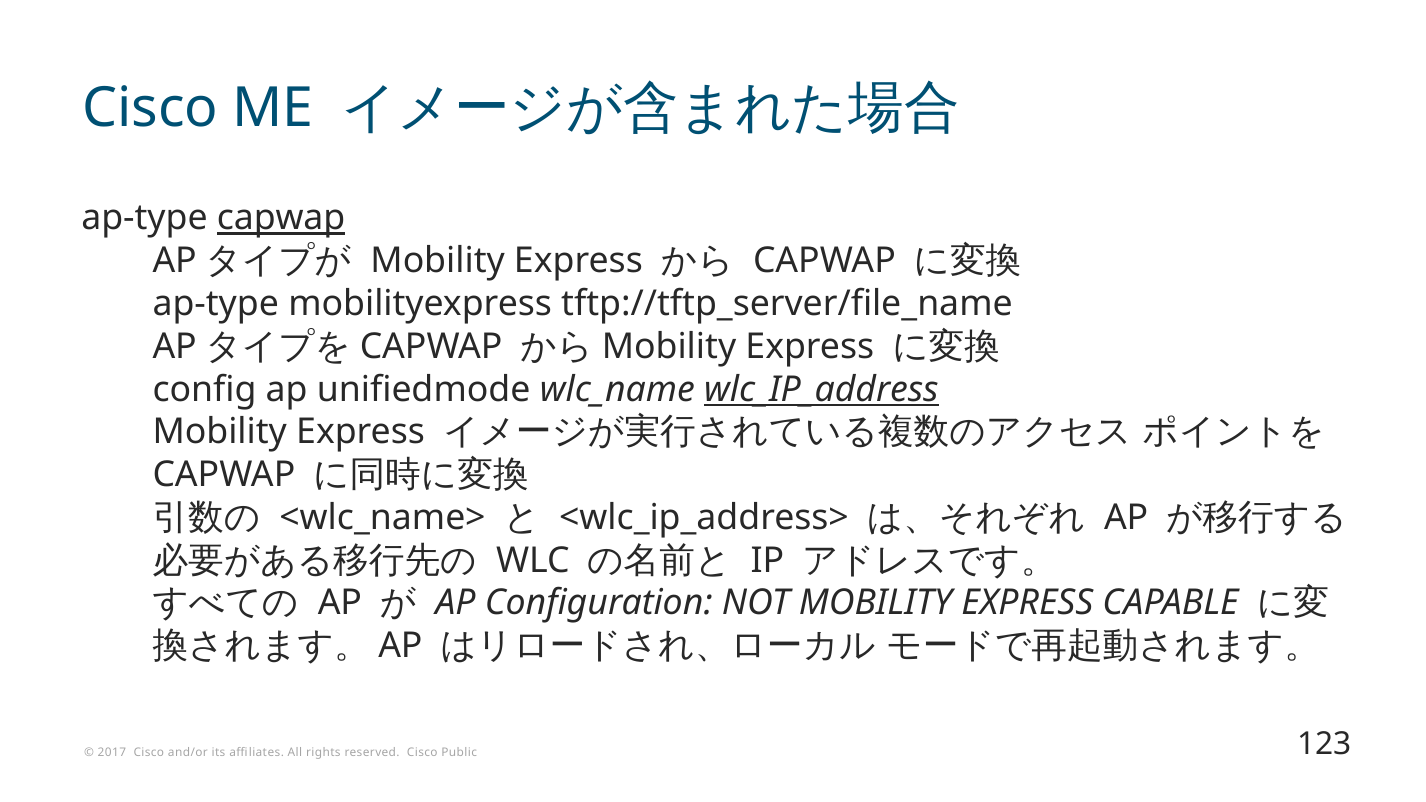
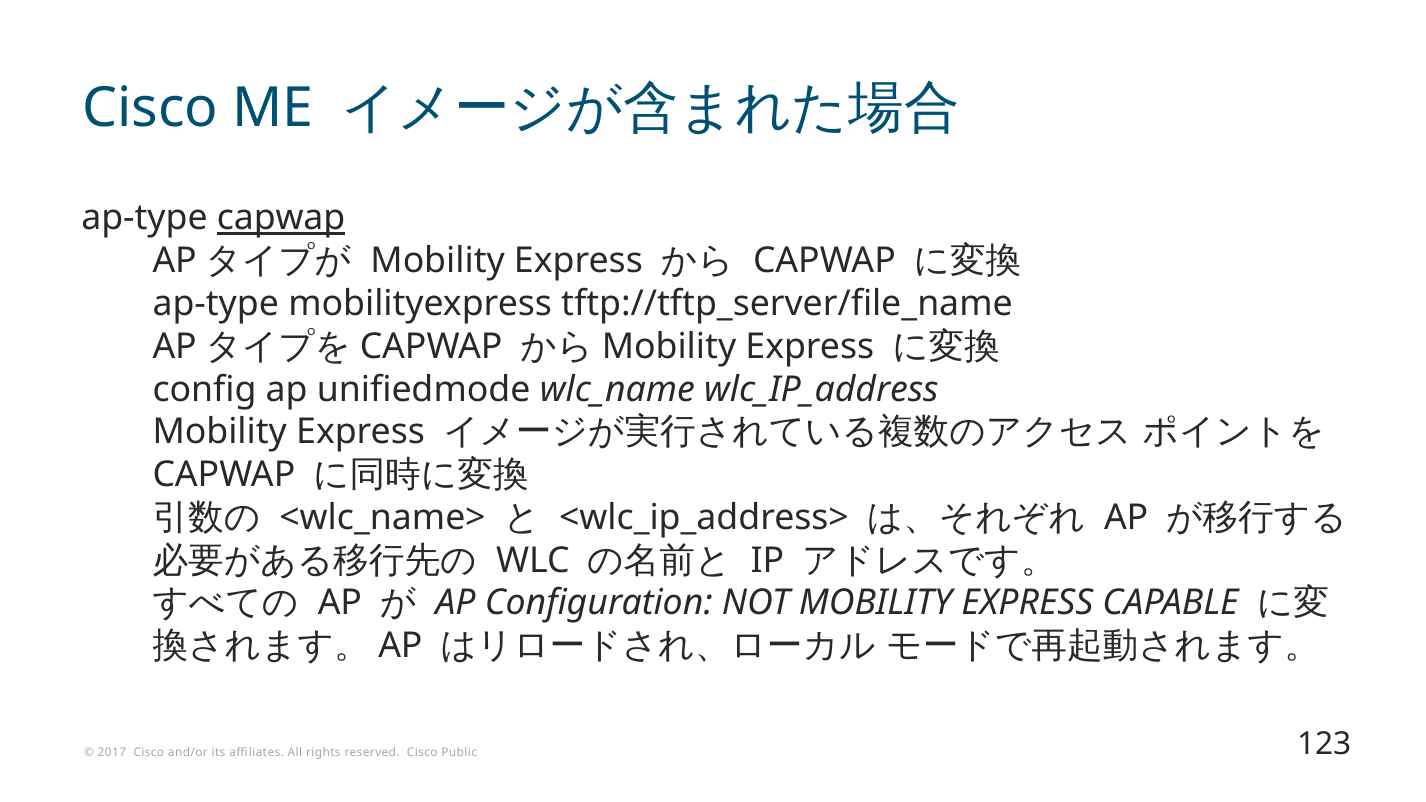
wlc_IP_address underline: present -> none (821, 389)
